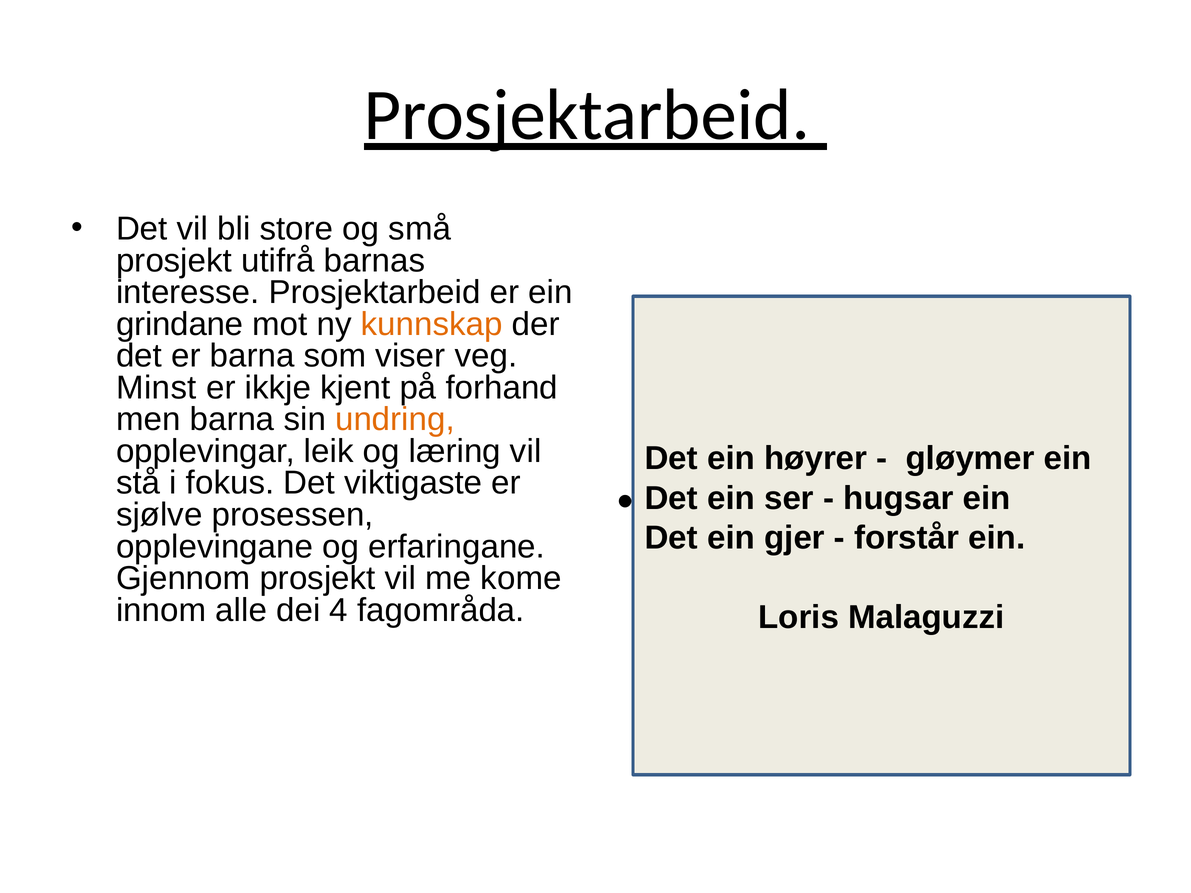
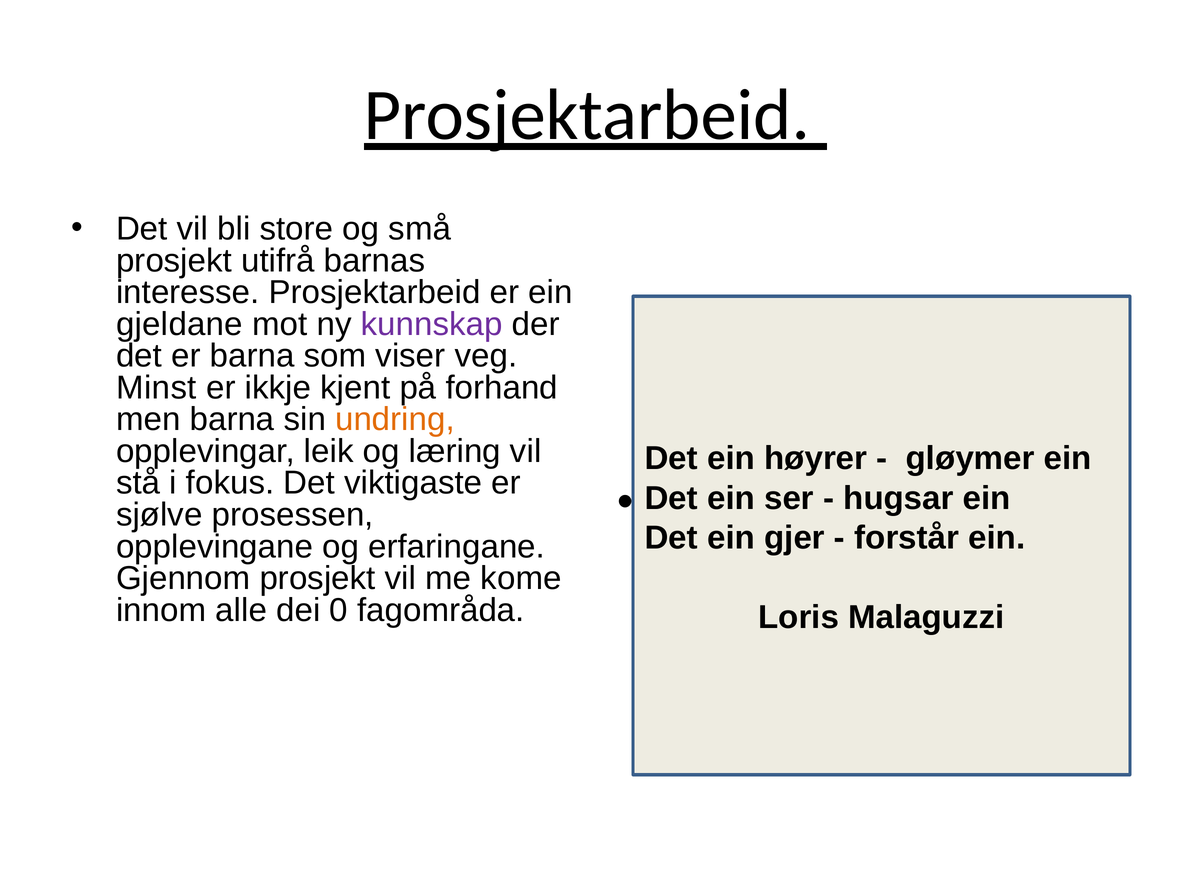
grindane: grindane -> gjeldane (179, 324)
kunnskap colour: orange -> purple (432, 324)
4: 4 -> 0 (339, 610)
